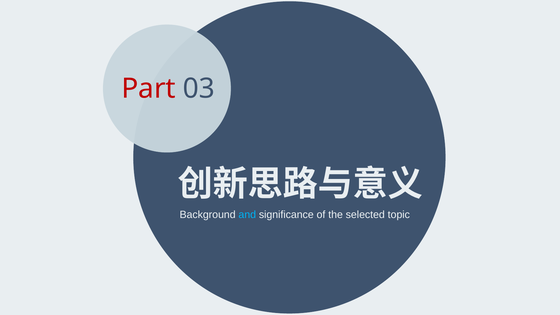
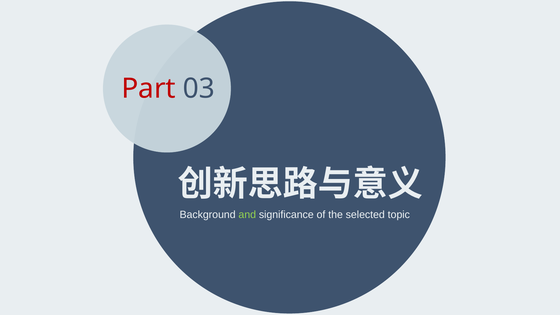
and colour: light blue -> light green (247, 215)
